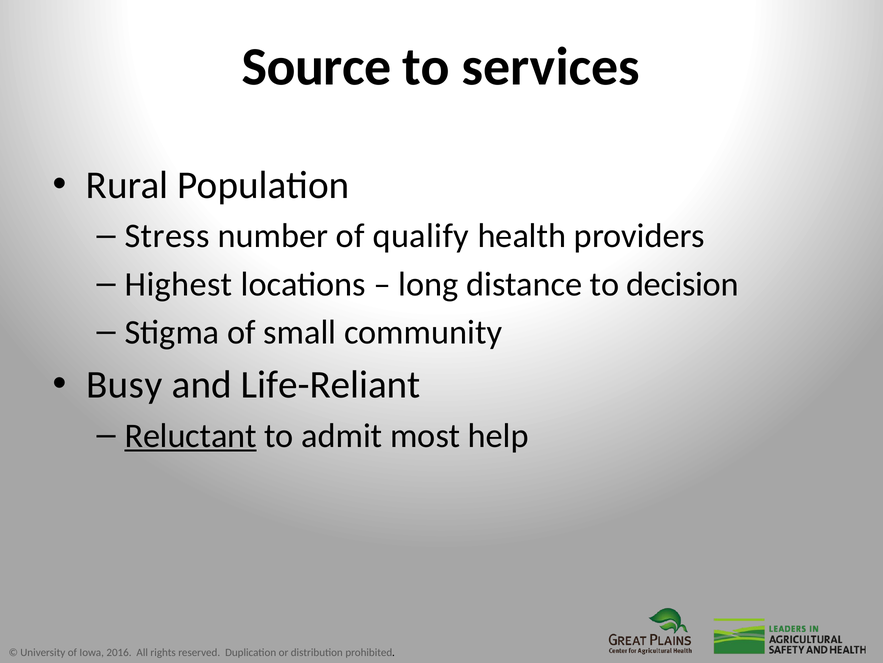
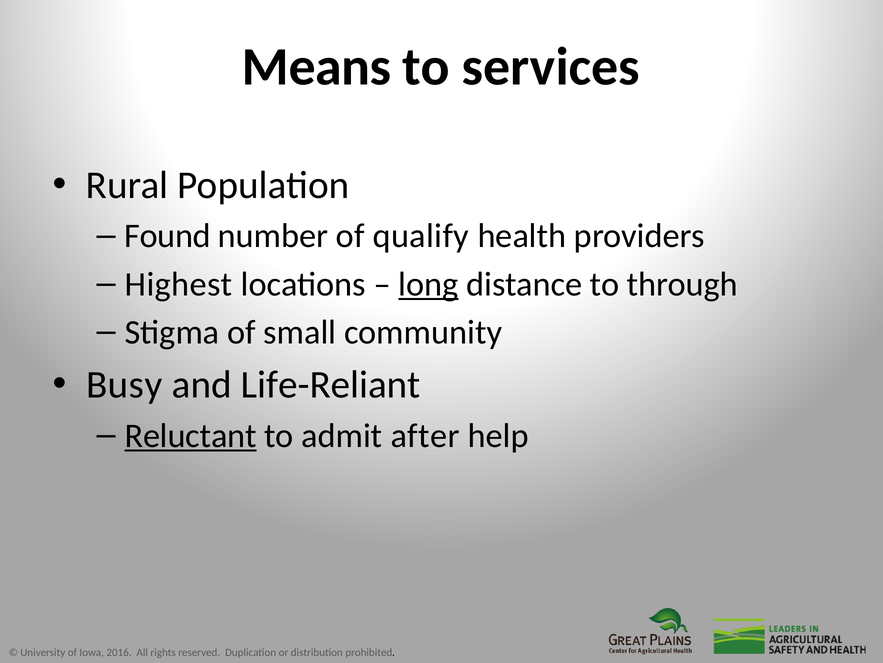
Source: Source -> Means (316, 67)
Stress: Stress -> Found (168, 236)
long underline: none -> present (428, 284)
decision: decision -> through (682, 284)
most: most -> after (425, 435)
